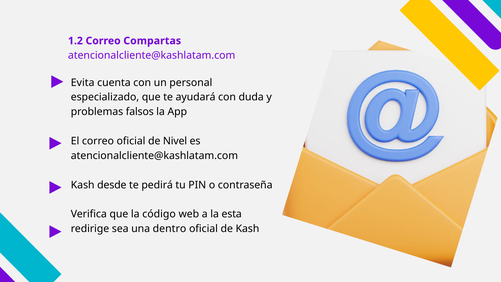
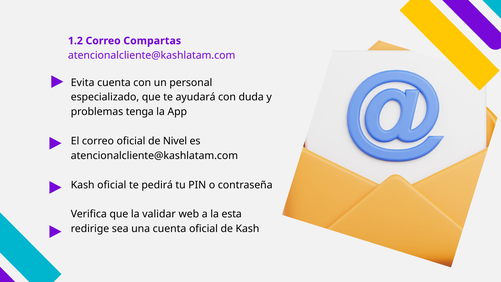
falsos: falsos -> tenga (140, 112)
Kash desde: desde -> oficial (112, 185)
código: código -> validar (159, 214)
una dentro: dentro -> cuenta (170, 229)
